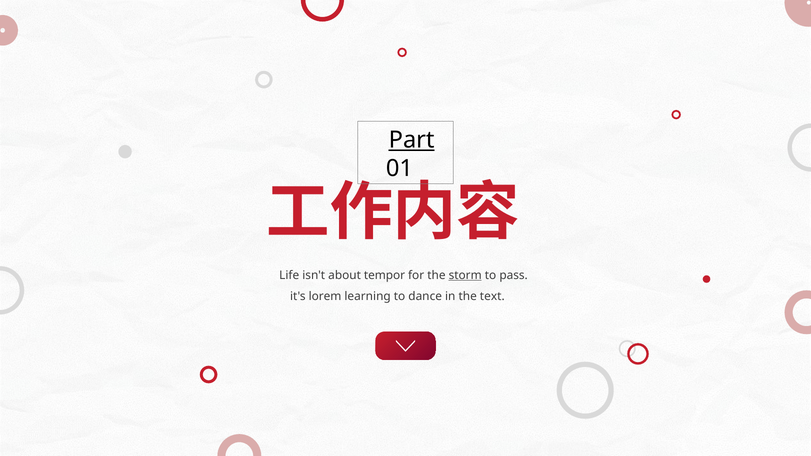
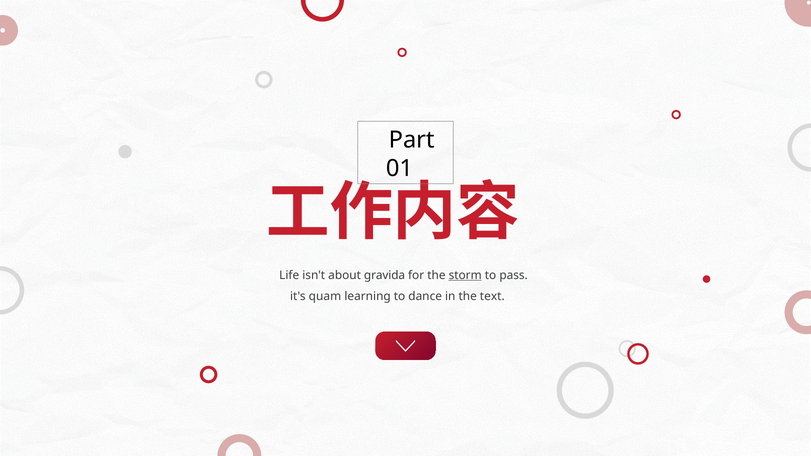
Part underline: present -> none (412, 140)
tempor: tempor -> gravida (385, 275)
lorem: lorem -> quam (325, 297)
